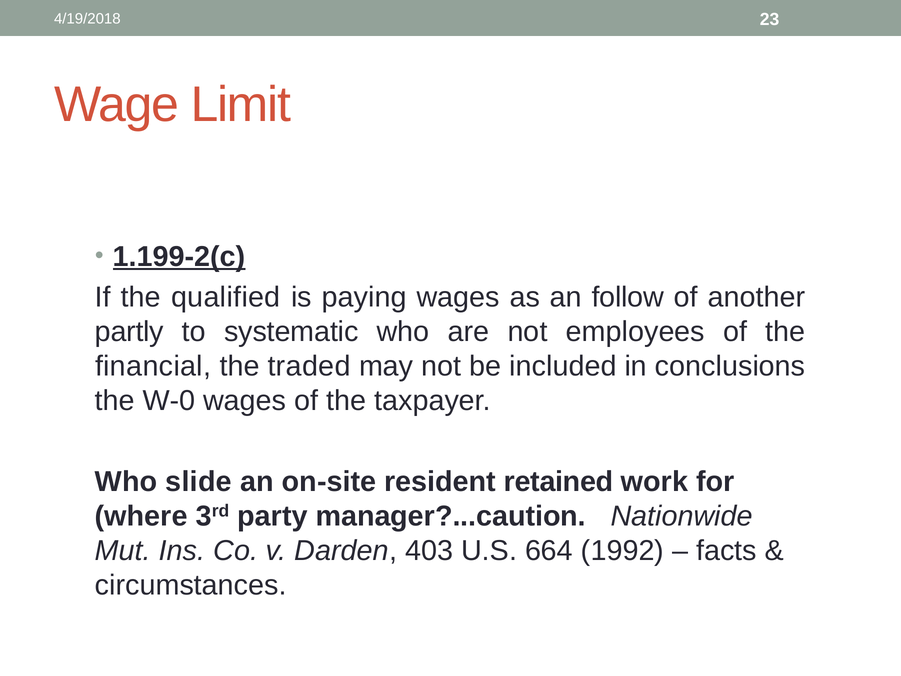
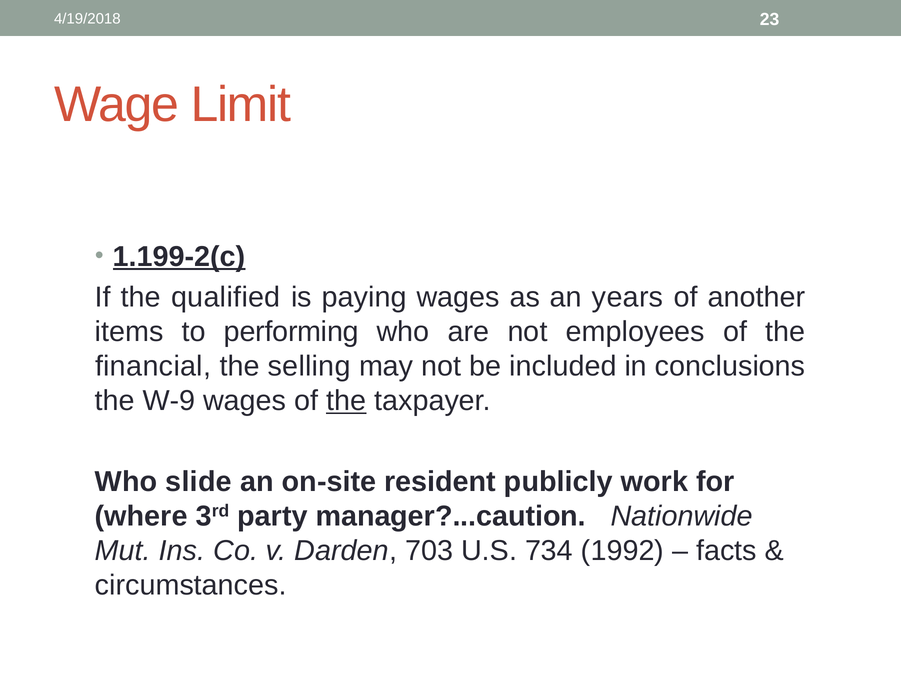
follow: follow -> years (628, 297)
partly: partly -> items (129, 332)
systematic: systematic -> performing (291, 332)
traded: traded -> selling (309, 366)
W-0: W-0 -> W-9 (169, 401)
the underline: none -> present (346, 401)
retained: retained -> publicly (558, 482)
403: 403 -> 703 (429, 551)
664: 664 -> 734 (549, 551)
